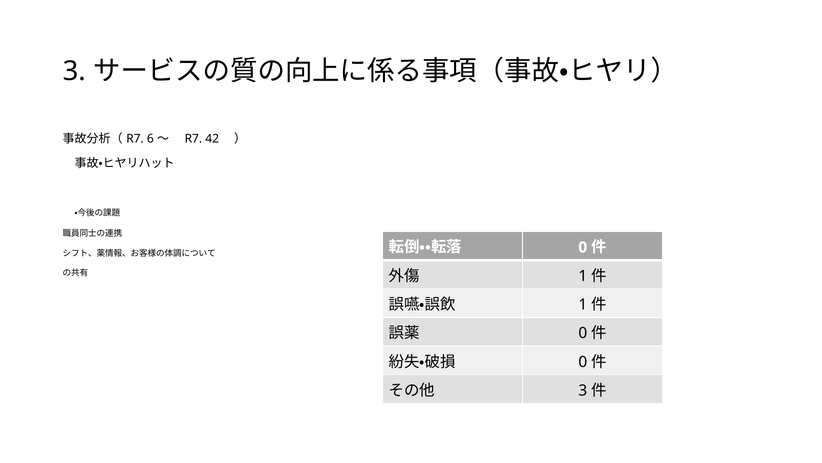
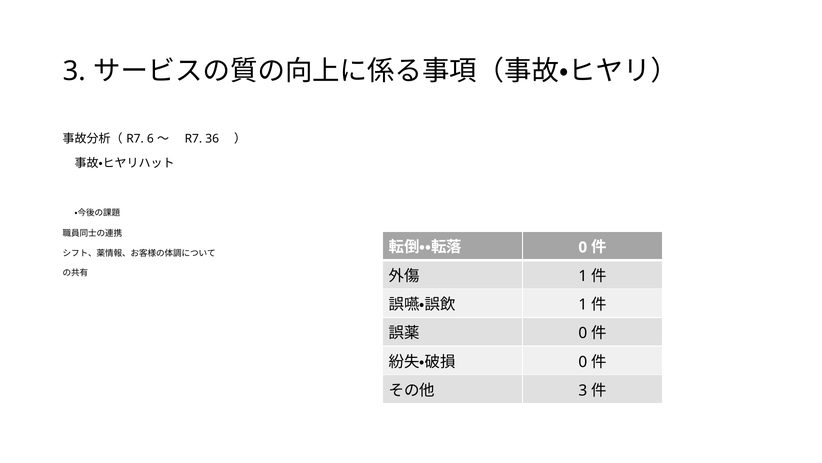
42: 42 -> 36 (212, 139)
